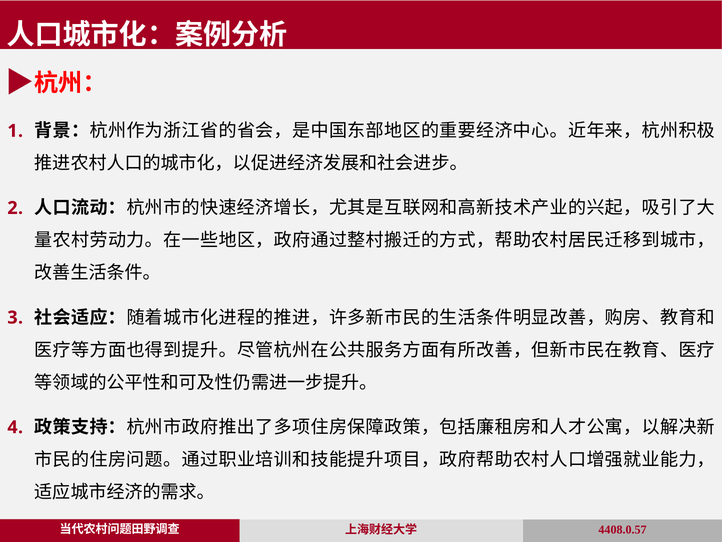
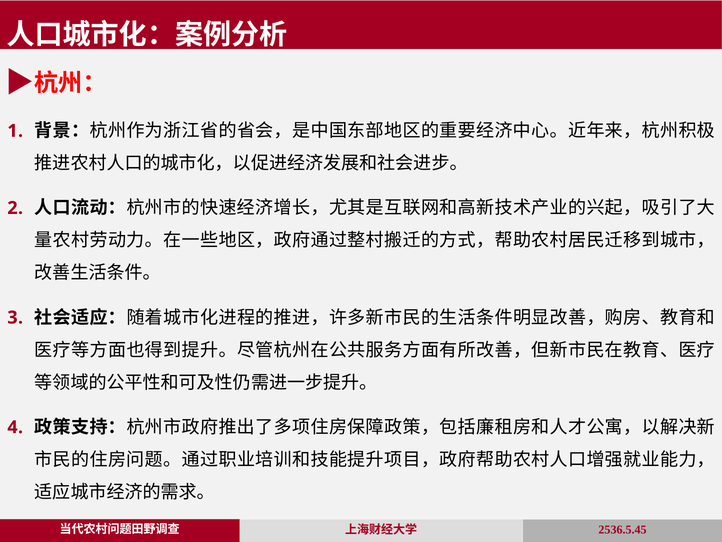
4408.0.57: 4408.0.57 -> 2536.5.45 (623, 529)
